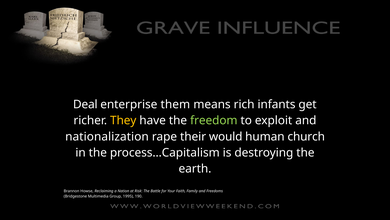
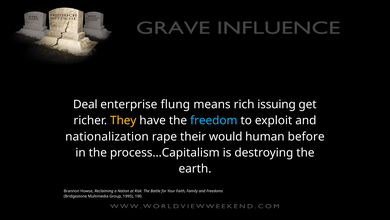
them: them -> flung (175, 104)
infants: infants -> issuing (277, 104)
freedom colour: light green -> light blue (214, 120)
church: church -> before (306, 136)
